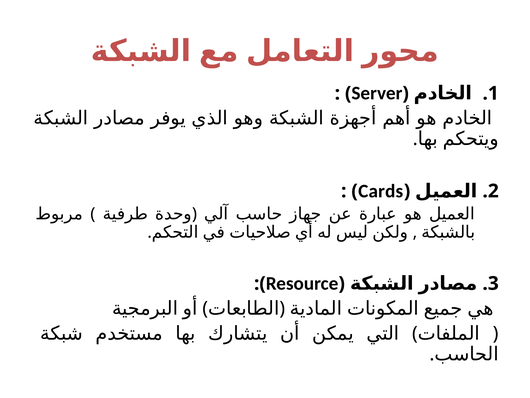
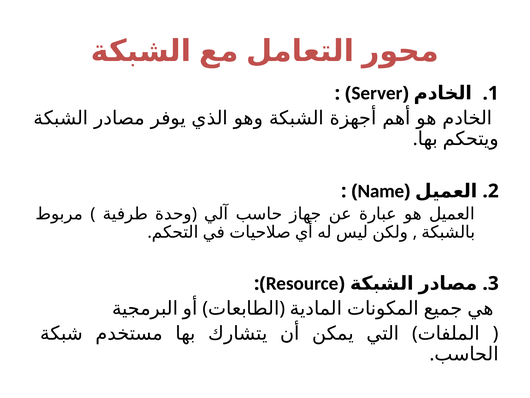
Cards: Cards -> Name (381, 191)
